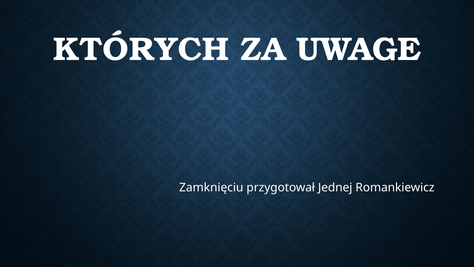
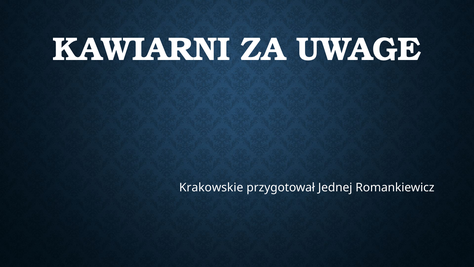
KTÓRYCH: KTÓRYCH -> KAWIARNI (141, 49)
Zamknięciu: Zamknięciu -> Krakowskie (211, 187)
